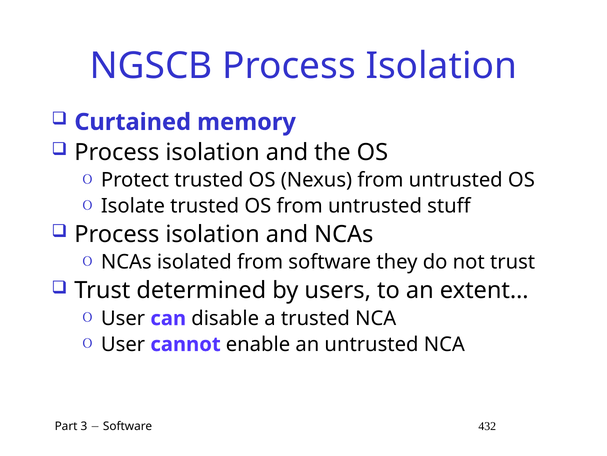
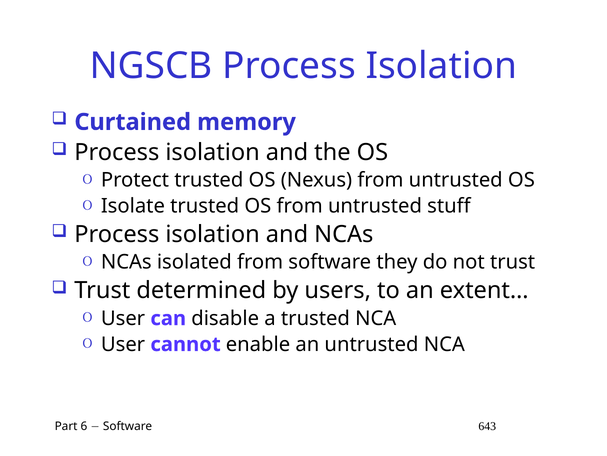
3: 3 -> 6 (84, 426)
432: 432 -> 643 (487, 426)
